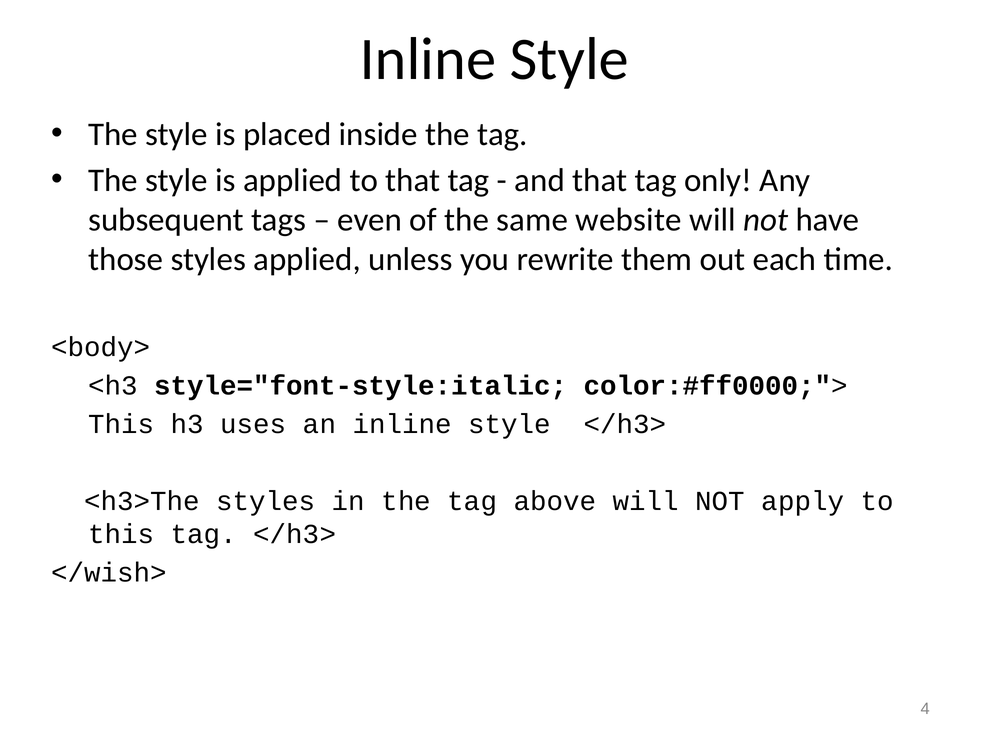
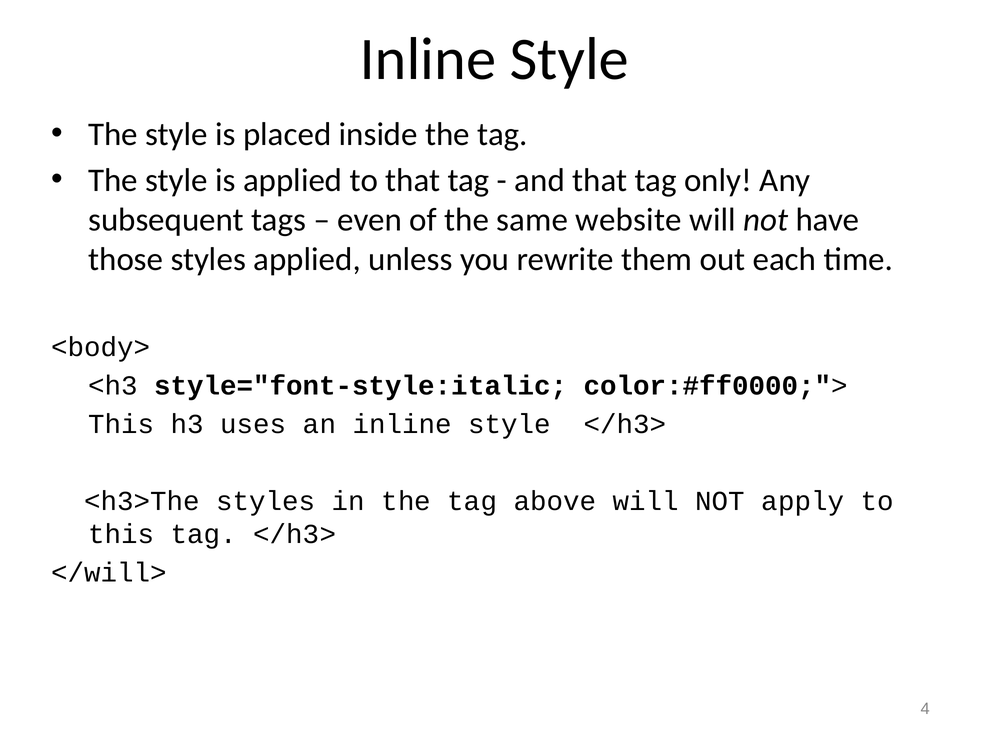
</wish>: </wish> -> </will> (109, 572)
